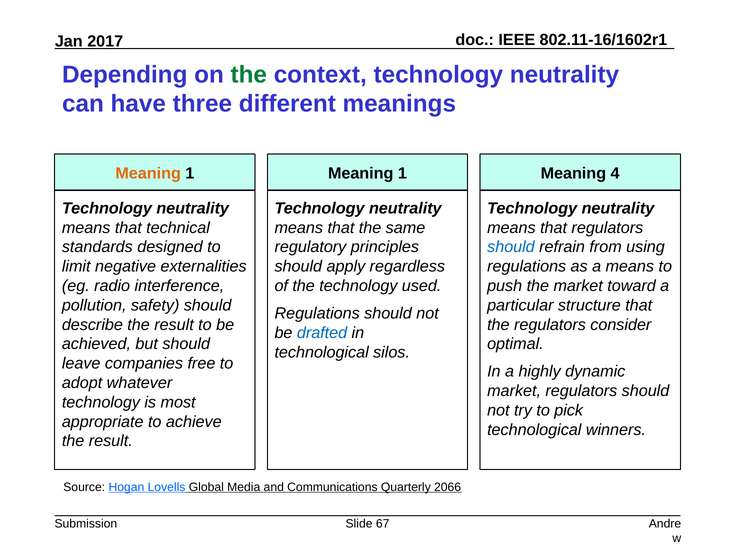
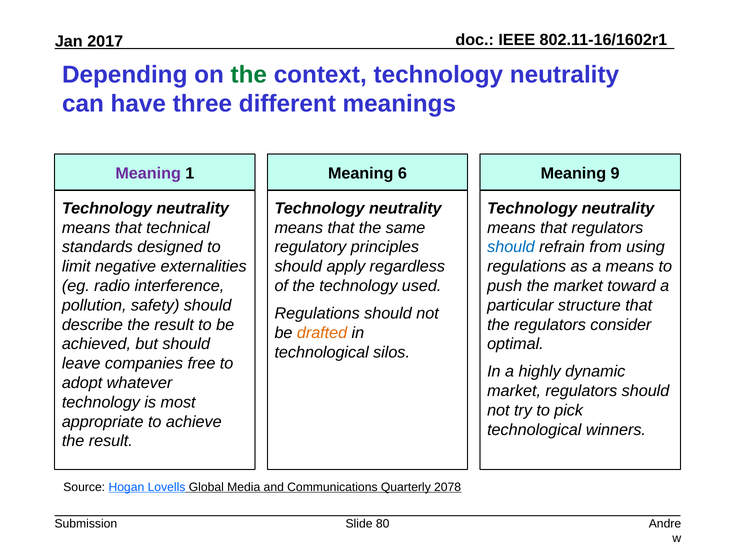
Meaning colour: orange -> purple (148, 173)
1 Meaning 1: 1 -> 6 (402, 173)
4: 4 -> 9 (615, 173)
drafted colour: blue -> orange (322, 333)
2066: 2066 -> 2078 (448, 488)
67: 67 -> 80 (383, 524)
